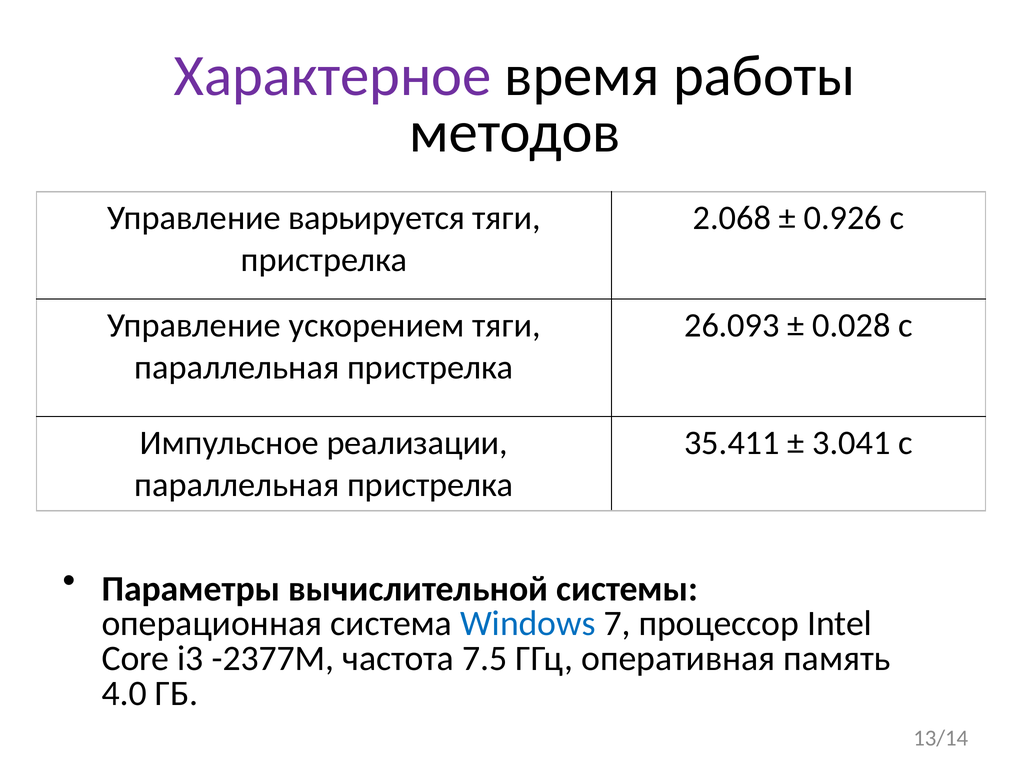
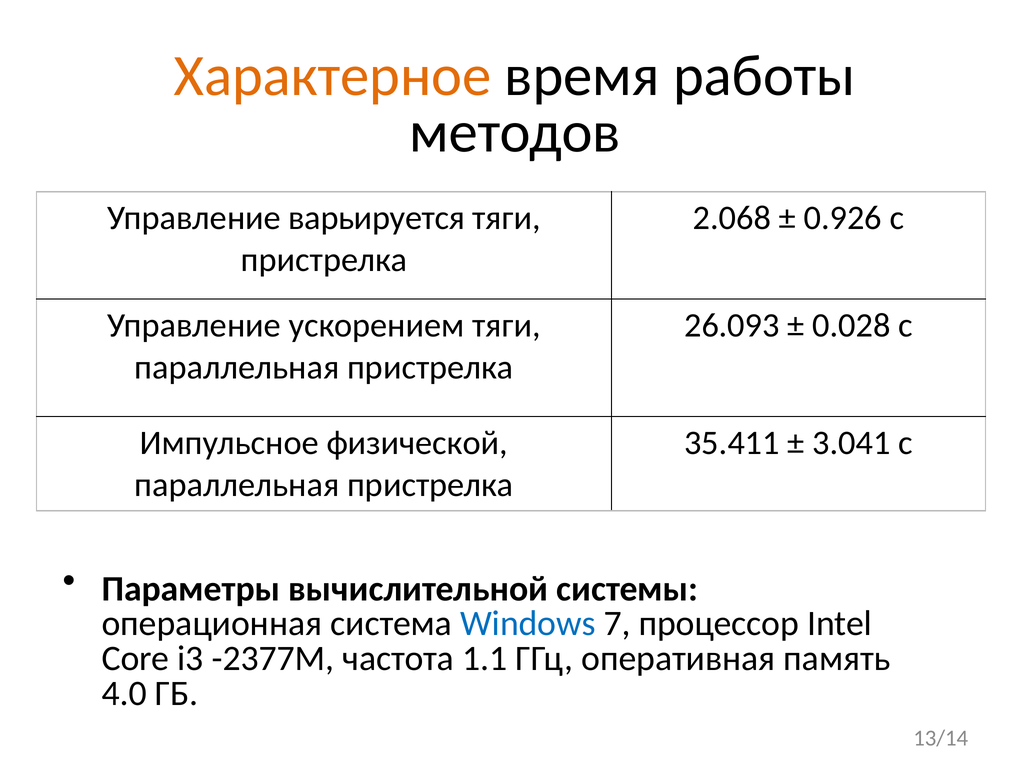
Характерное colour: purple -> orange (333, 76)
реализации: реализации -> физической (417, 443)
7.5: 7.5 -> 1.1 (485, 658)
